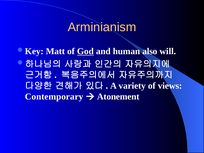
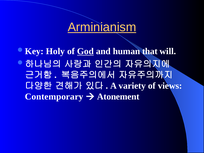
Arminianism underline: none -> present (102, 27)
Matt: Matt -> Holy (55, 51)
also: also -> that (150, 51)
